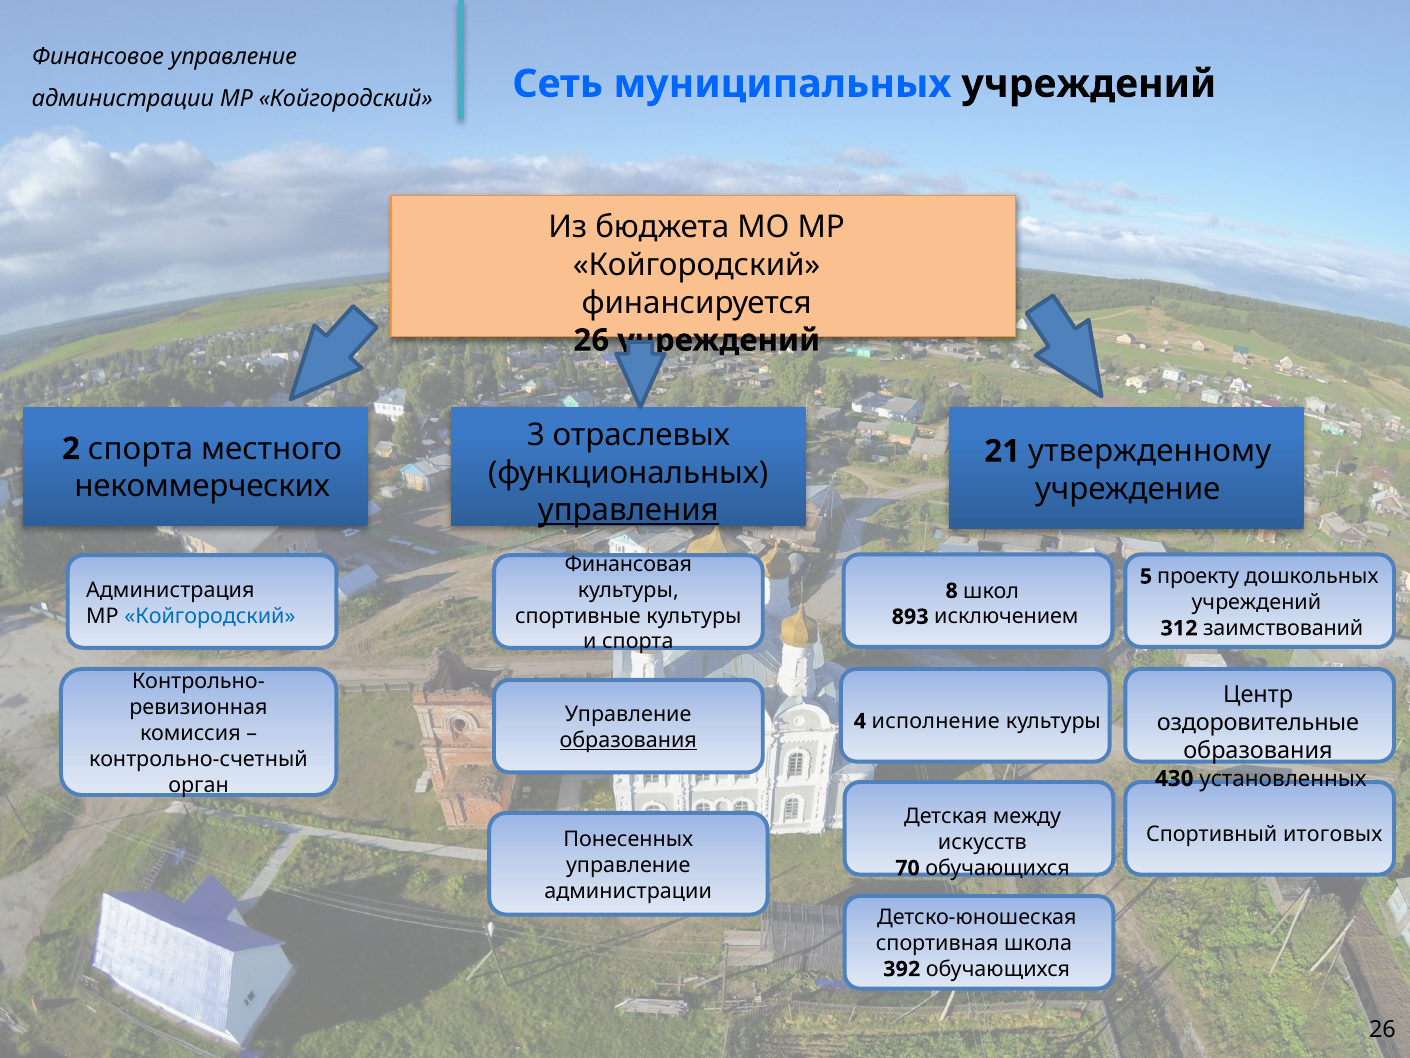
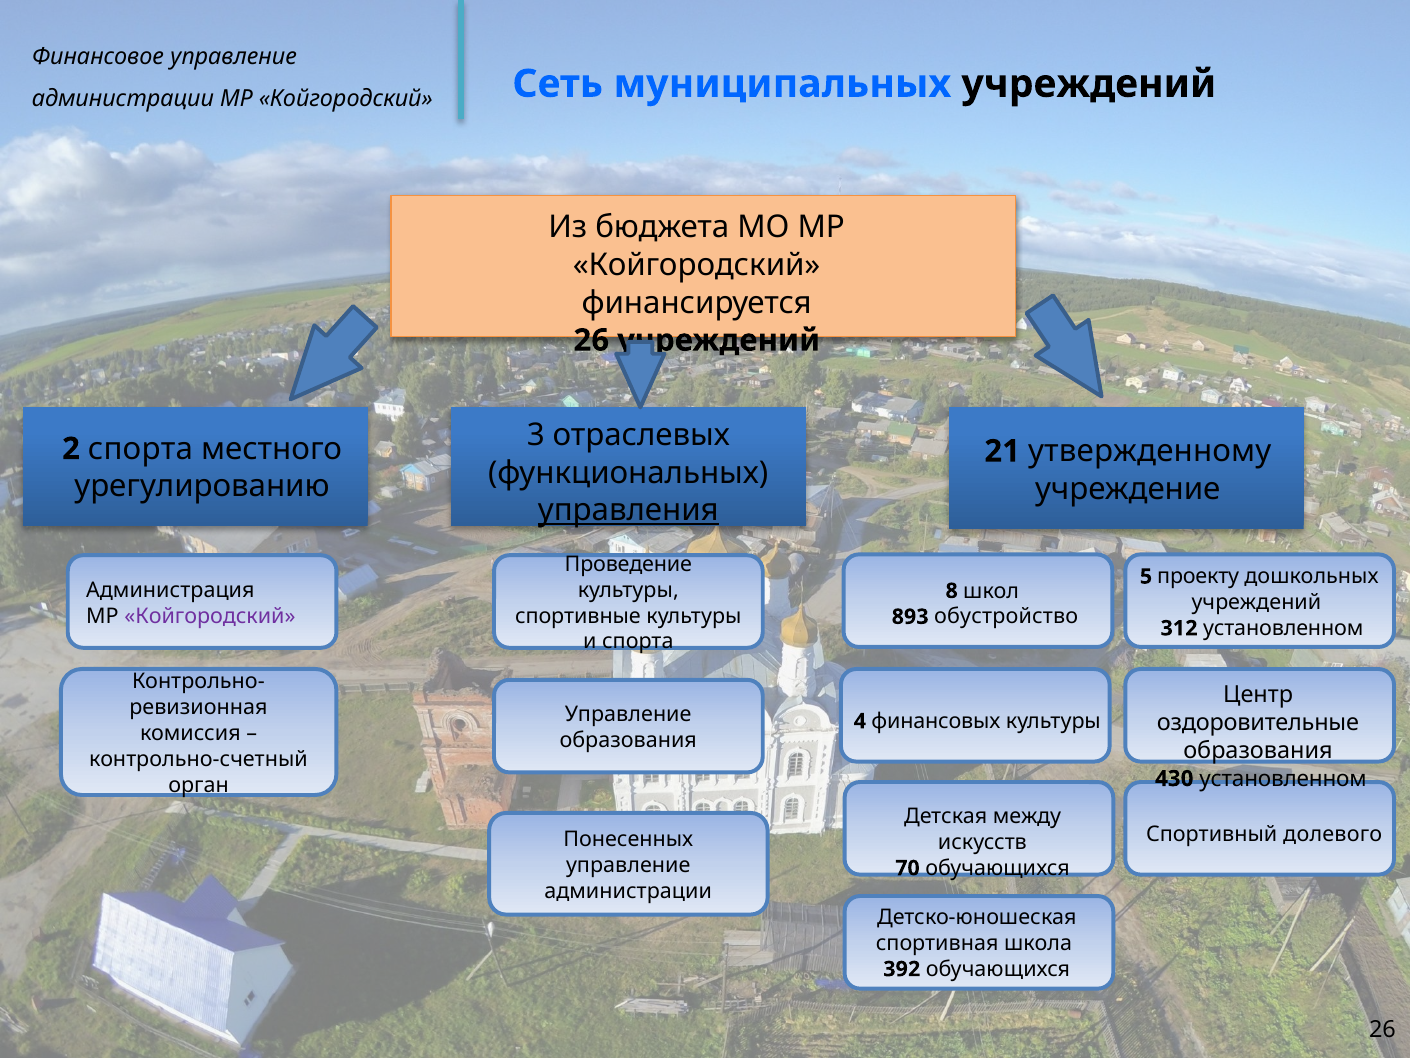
некоммерческих: некоммерческих -> урегулированию (202, 486)
Финансовая: Финансовая -> Проведение (628, 564)
Койгородский colour: blue -> purple (210, 616)
исключением: исключением -> обустройство (1006, 617)
312 заимствований: заимствований -> установленном (1283, 628)
исполнение: исполнение -> финансовых (936, 721)
образования underline: present -> none (628, 740)
430 установленных: установленных -> установленном (1283, 778)
итоговых: итоговых -> долевого (1333, 834)
